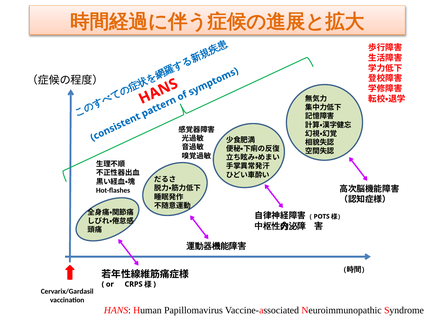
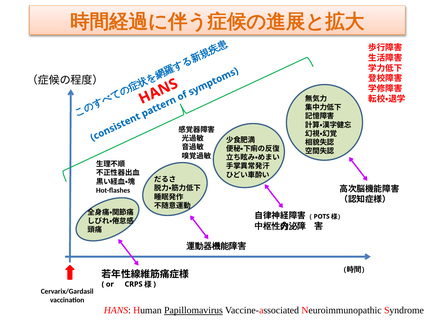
Papillomavirus underline: none -> present (193, 311)
